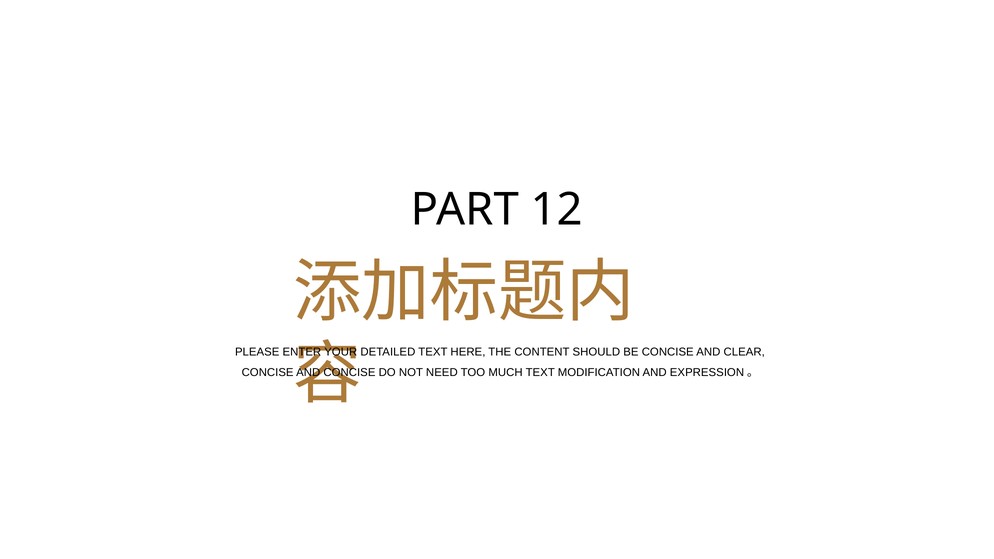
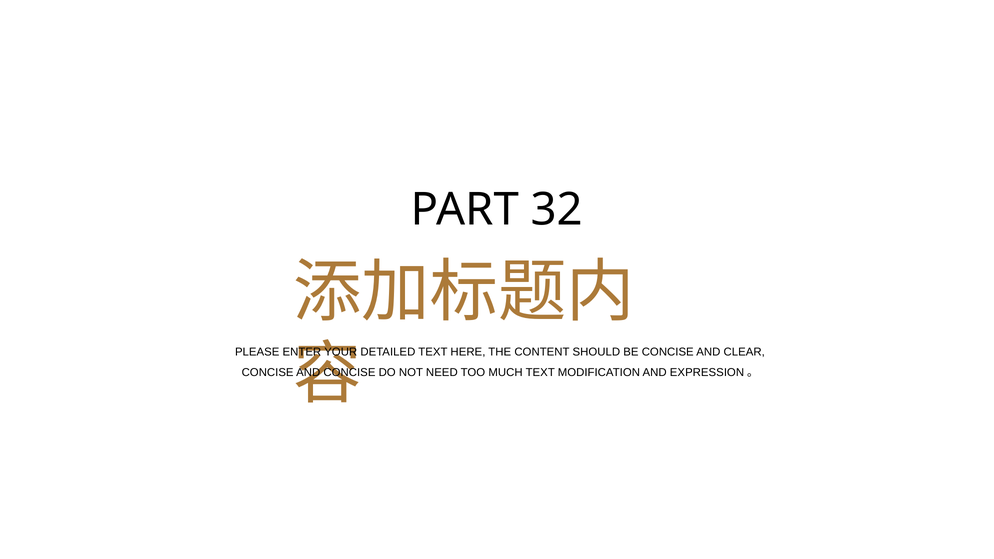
12: 12 -> 32 (557, 210)
